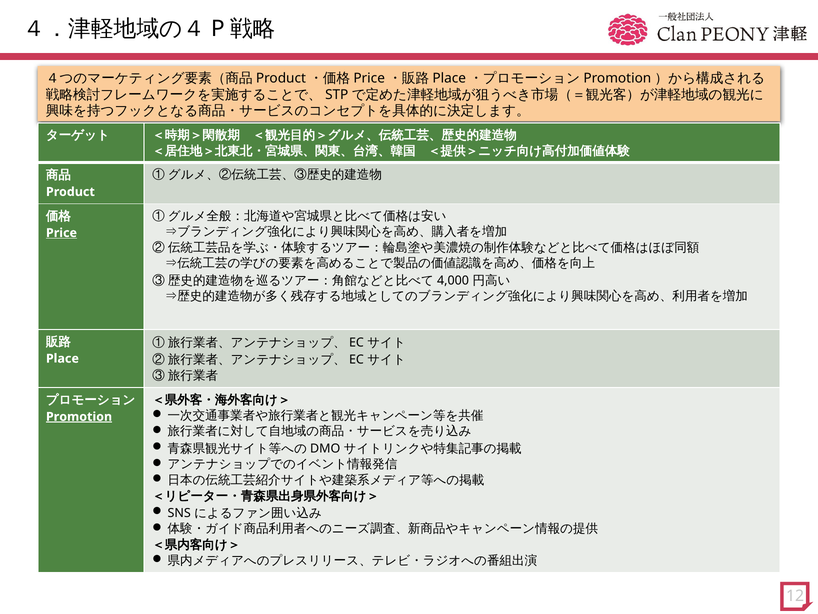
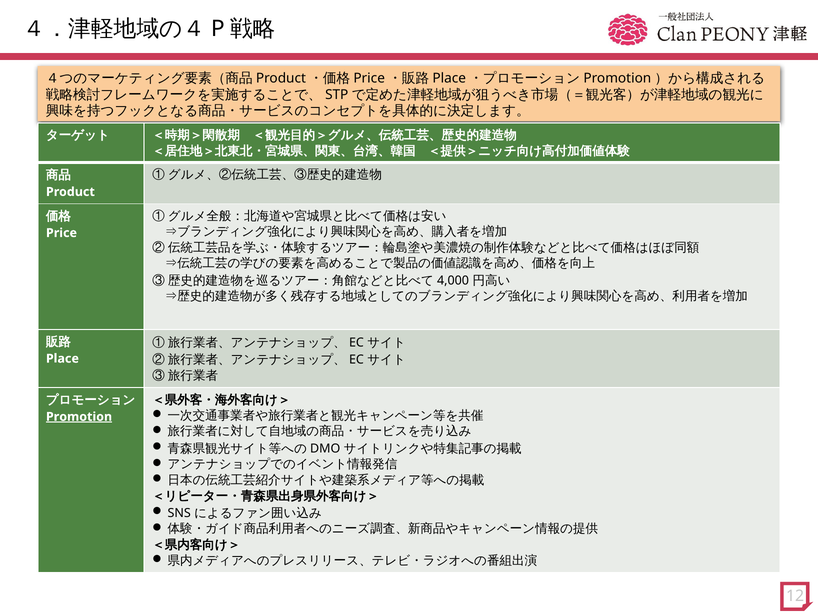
Price underline: present -> none (61, 233)
